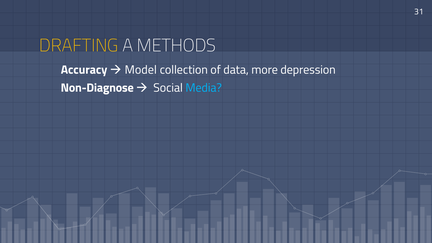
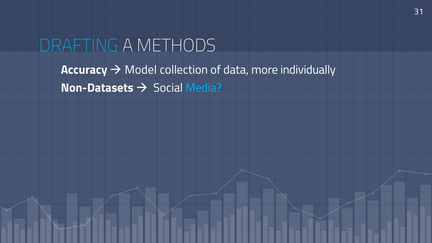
DRAFTING colour: yellow -> light blue (79, 46)
depression: depression -> individually (308, 70)
Non-Diagnose: Non-Diagnose -> Non-Datasets (97, 88)
